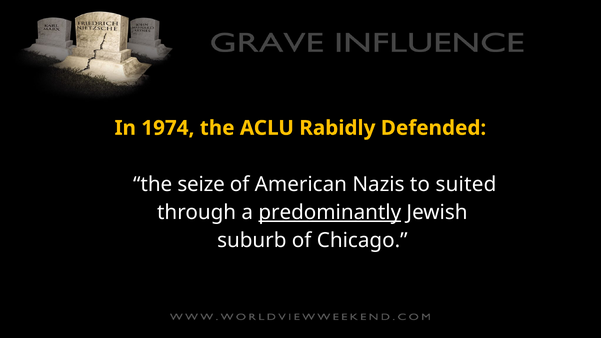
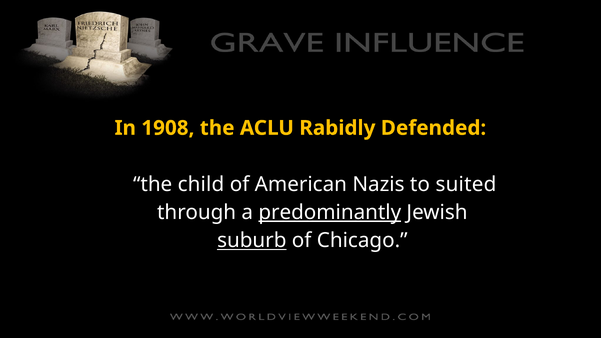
1974: 1974 -> 1908 (168, 128)
seize: seize -> child (201, 184)
suburb underline: none -> present (252, 241)
